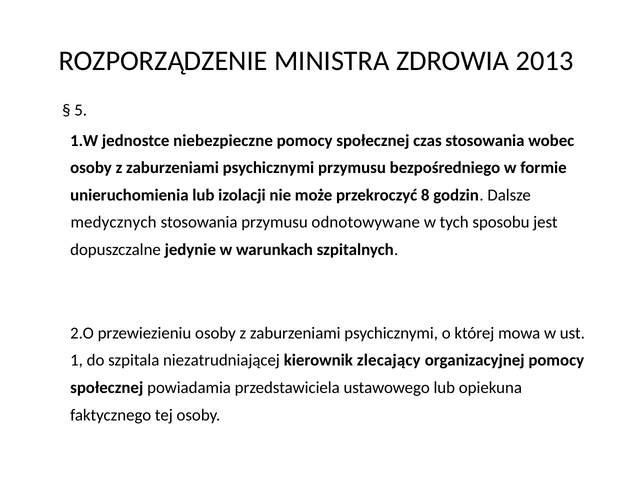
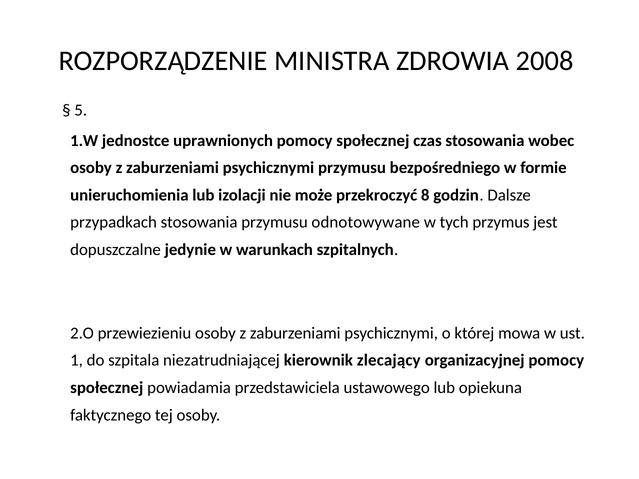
2013: 2013 -> 2008 (545, 61)
niebezpieczne: niebezpieczne -> uprawnionych (223, 141)
medycznych: medycznych -> przypadkach (114, 222)
sposobu: sposobu -> przymus (501, 222)
